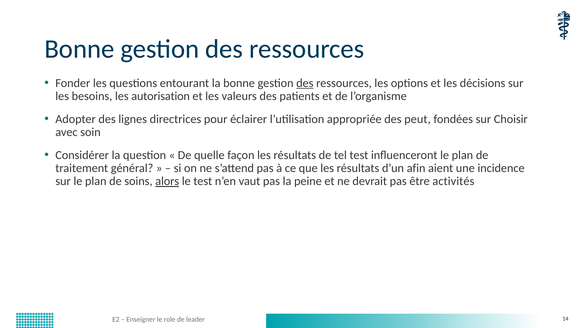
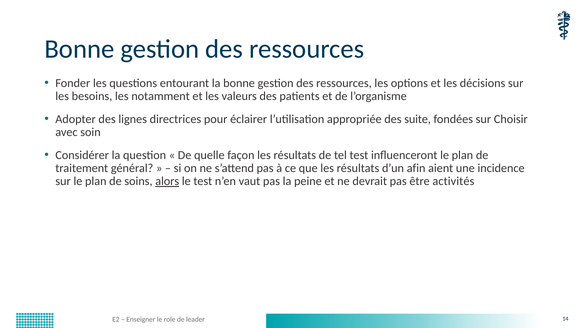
des underline: present -> none (305, 83)
autorisation: autorisation -> notamment (161, 96)
peut: peut -> suite (418, 119)
